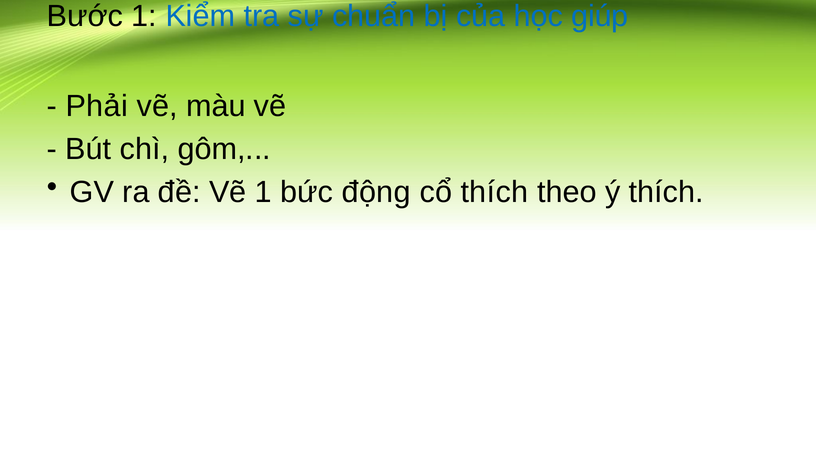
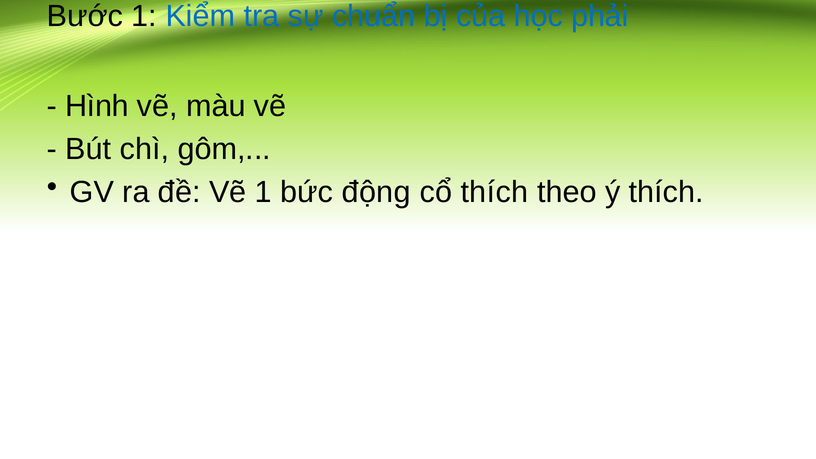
giúp: giúp -> phải (600, 16)
Phải: Phải -> Hình (97, 106)
